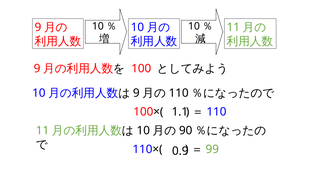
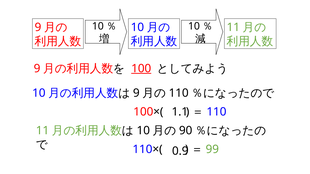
100 underline: none -> present (141, 69)
